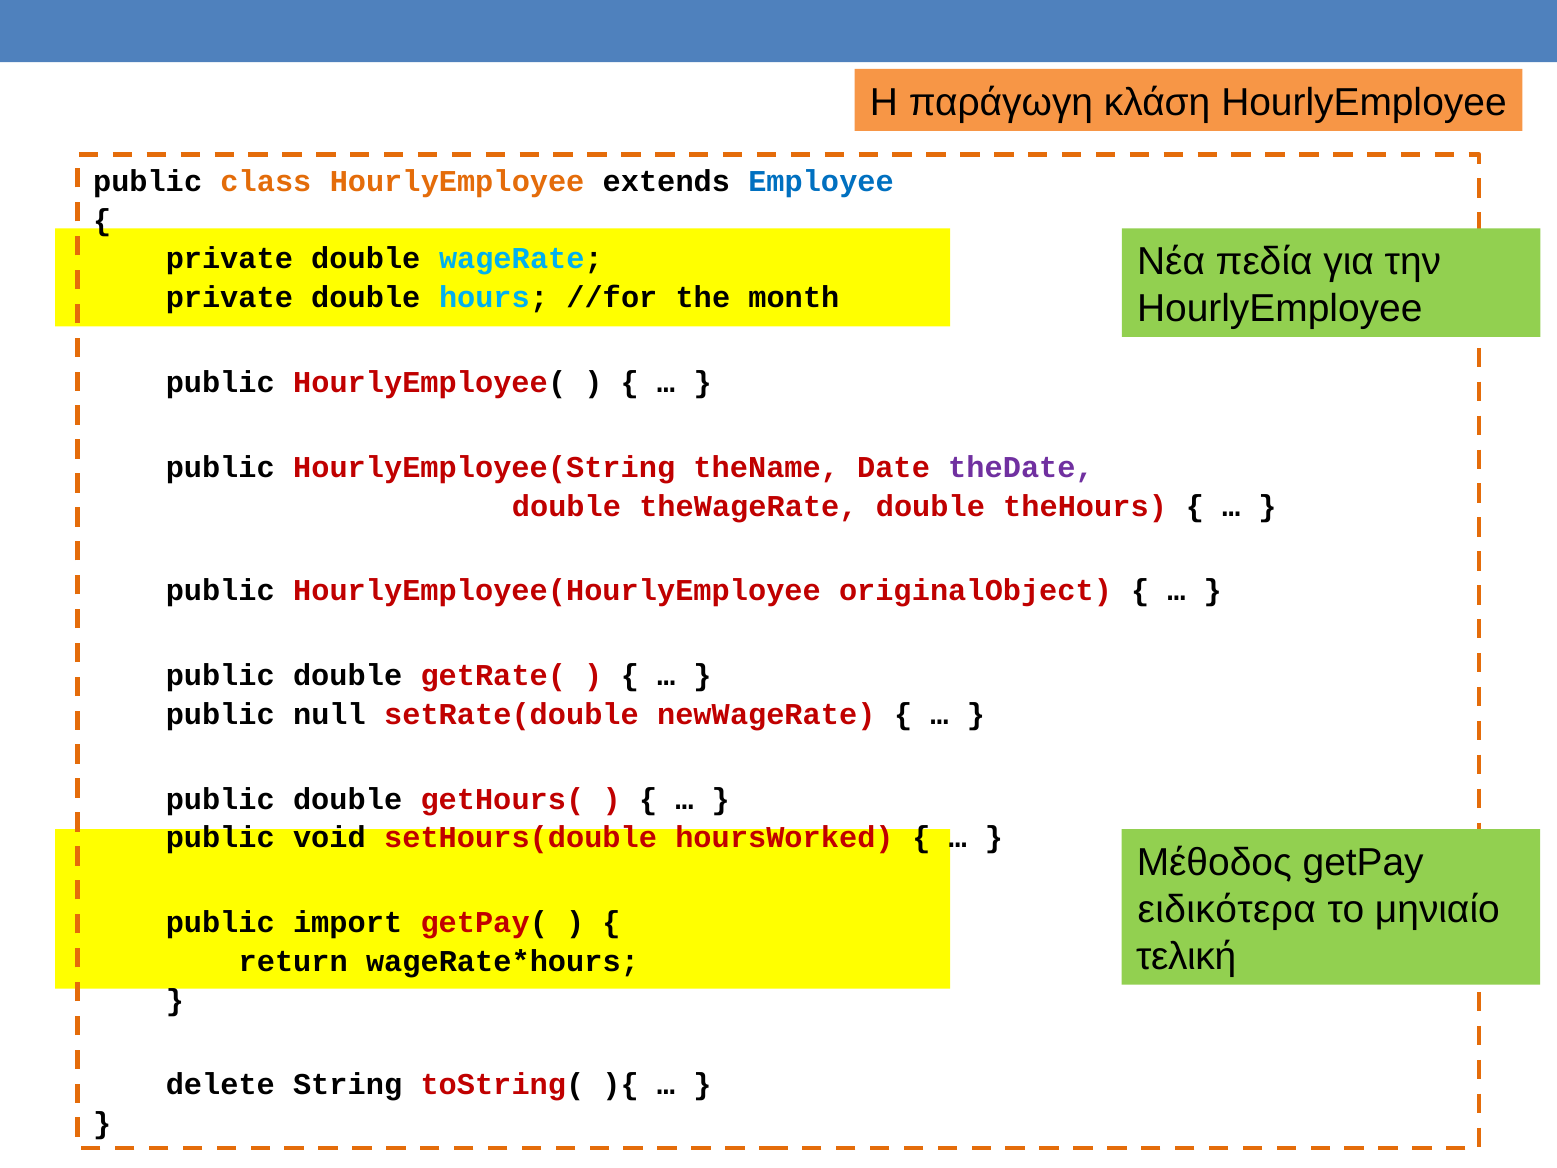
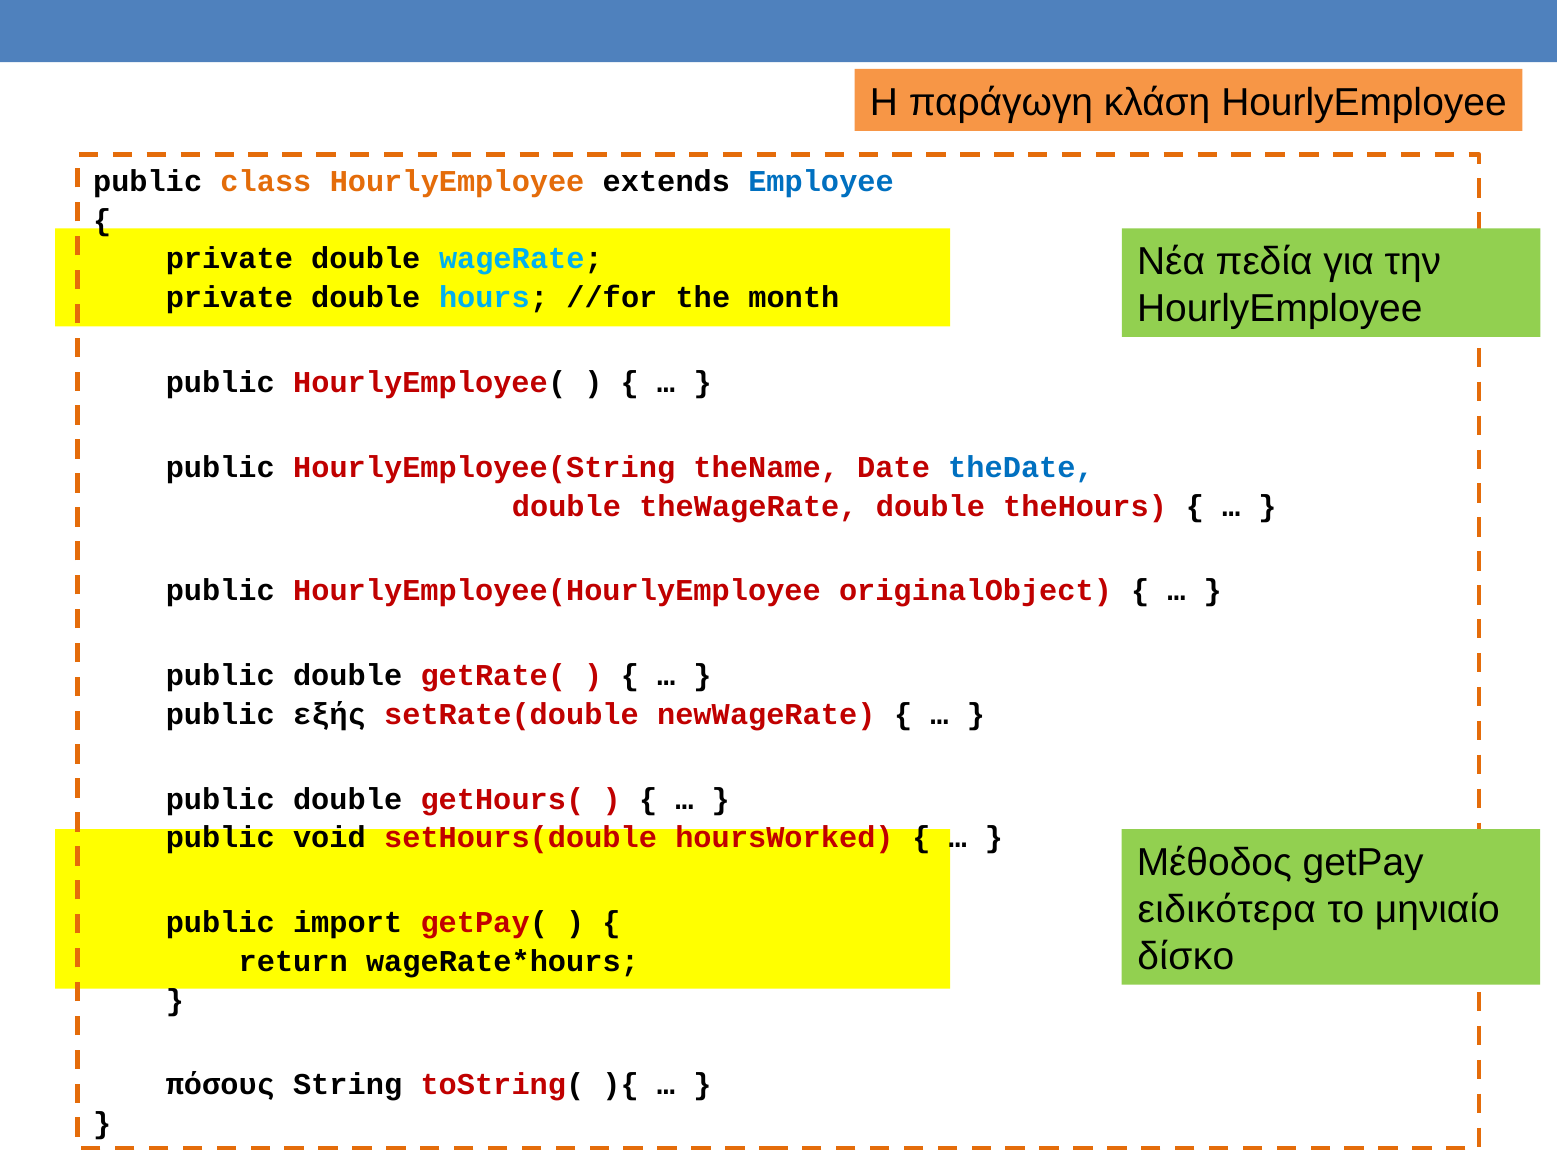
theDate colour: purple -> blue (1021, 467)
null: null -> εξής (329, 714)
τελική: τελική -> δίσκο (1186, 956)
delete: delete -> πόσους (220, 1085)
